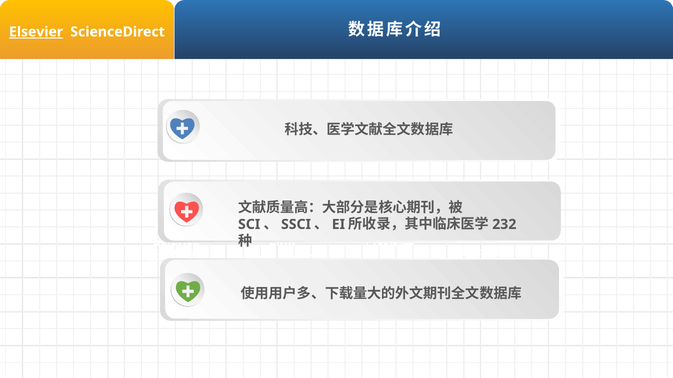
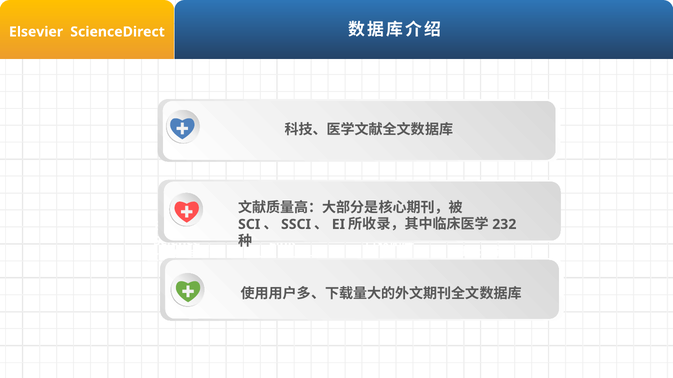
Elsevier underline: present -> none (36, 32)
